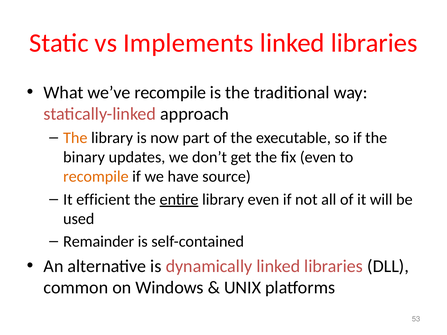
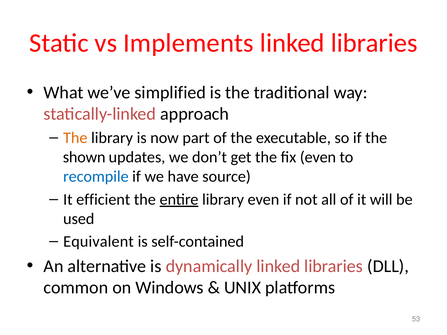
we’ve recompile: recompile -> simplified (170, 93)
binary: binary -> shown (84, 157)
recompile colour: orange -> blue (96, 177)
Remainder: Remainder -> Equivalent (99, 242)
